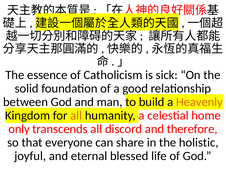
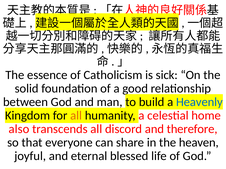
Heavenly colour: orange -> blue (199, 102)
only: only -> also (19, 129)
holistic: holistic -> heaven (199, 143)
